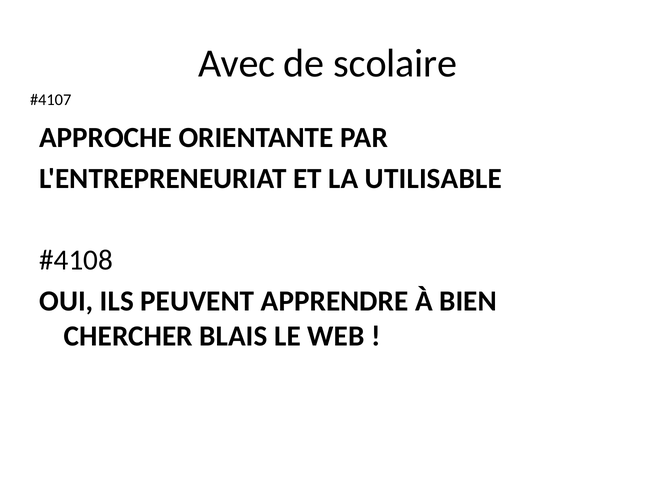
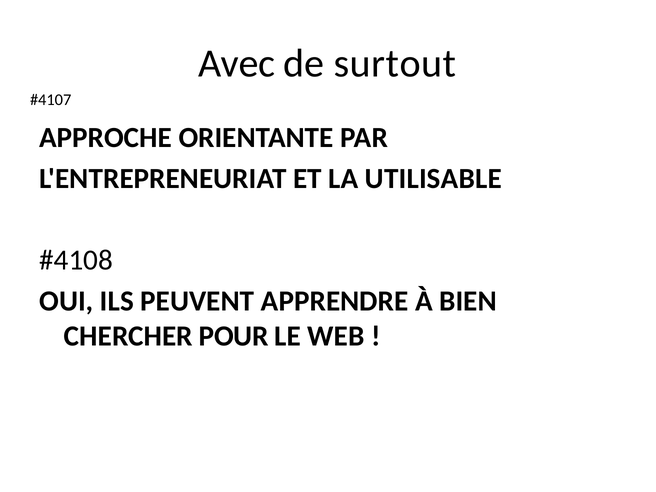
scolaire: scolaire -> surtout (395, 64)
BLAIS: BLAIS -> POUR (234, 336)
